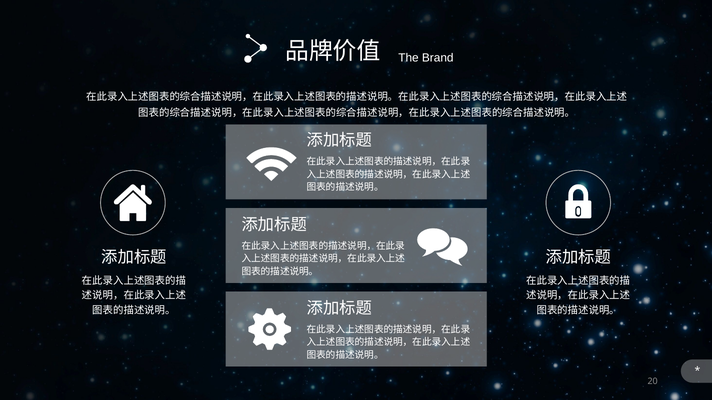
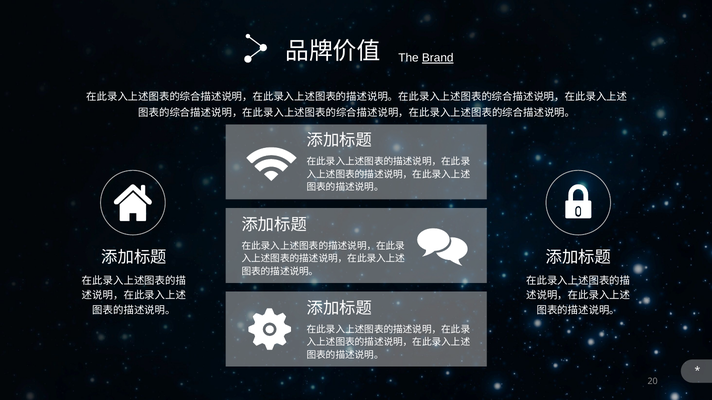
Brand underline: none -> present (438, 58)
